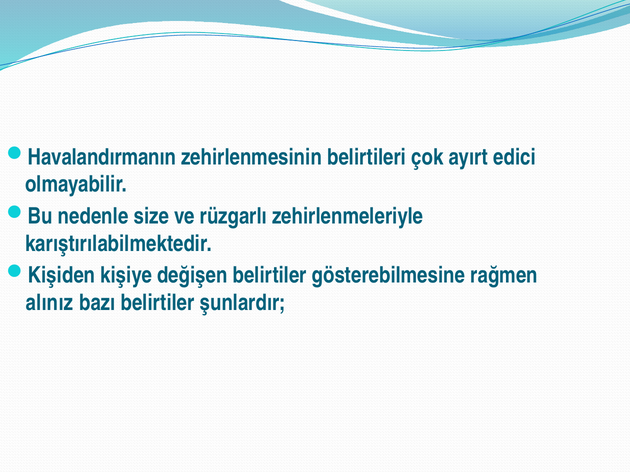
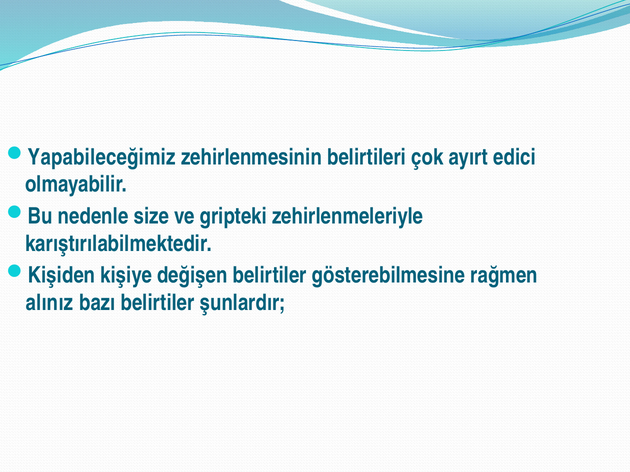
Havalandırmanın: Havalandırmanın -> Yapabileceğimiz (102, 157)
rüzgarlı: rüzgarlı -> gripteki (233, 217)
